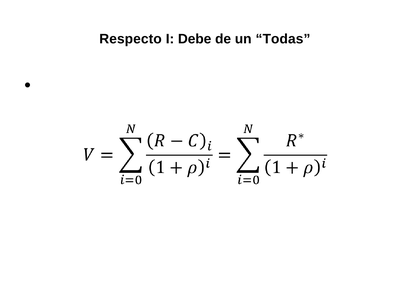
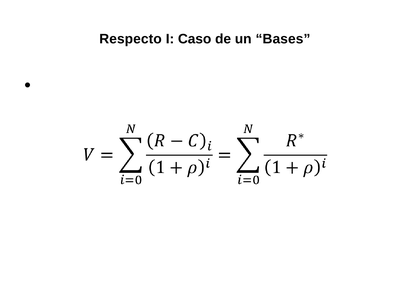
Debe: Debe -> Caso (195, 39)
Todas: Todas -> Bases (283, 39)
